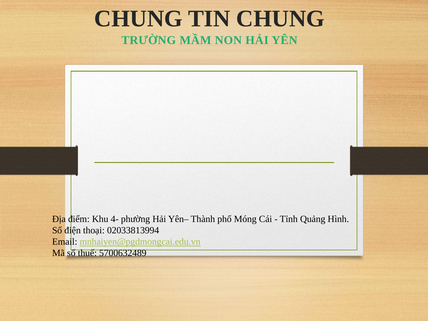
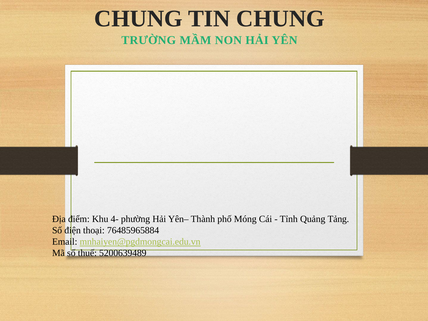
Hình: Hình -> Tảng (338, 219)
02033813994: 02033813994 -> 76485965884 (133, 230)
5700632489: 5700632489 -> 5200639489 (123, 253)
